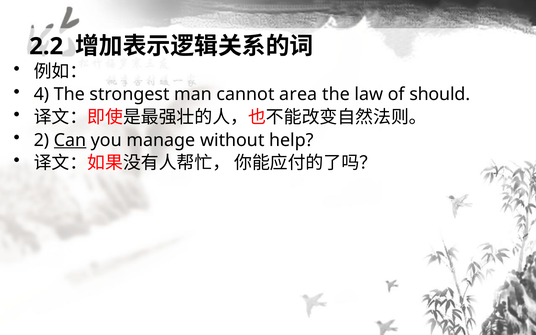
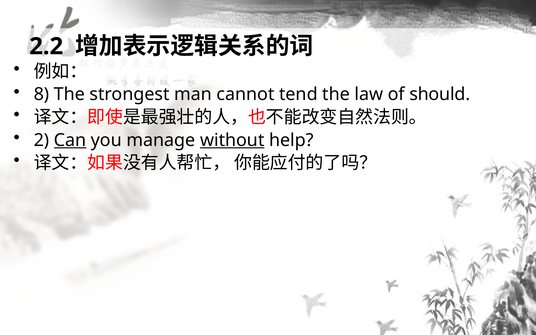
4: 4 -> 8 (41, 94)
area: area -> tend (298, 94)
without underline: none -> present (232, 140)
